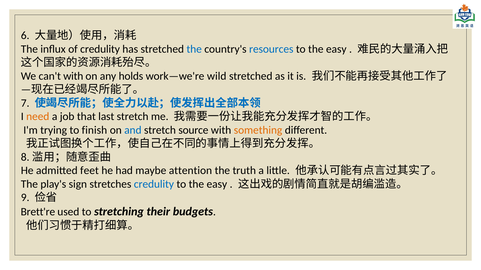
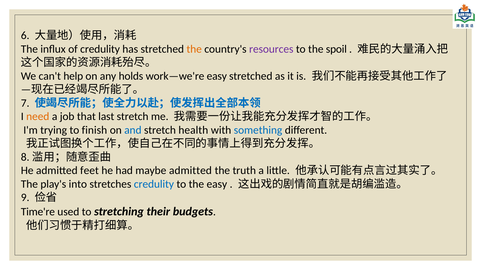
the colour: blue -> orange (194, 49)
resources colour: blue -> purple (271, 49)
easy: easy -> spoil (336, 49)
can't with: with -> help (73, 76)
work—we're wild: wild -> easy (217, 76)
source: source -> health (193, 130)
something colour: orange -> blue (258, 130)
maybe attention: attention -> admitted (190, 171)
sign: sign -> into (78, 184)
Brett're: Brett're -> Time're (38, 212)
